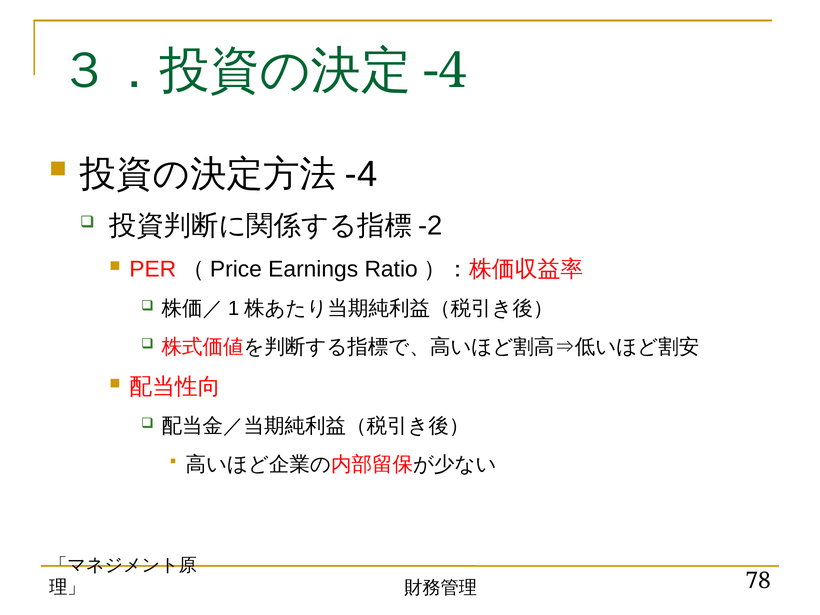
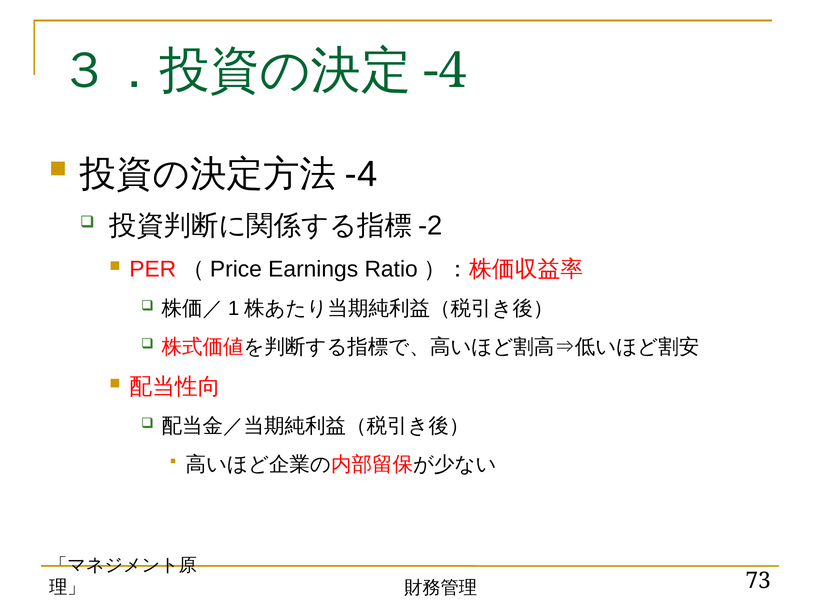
78: 78 -> 73 (758, 581)
